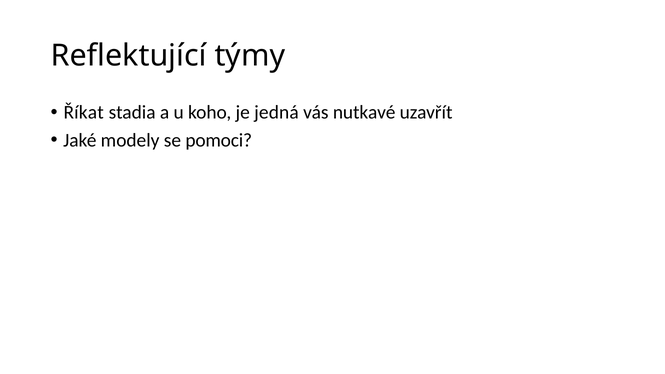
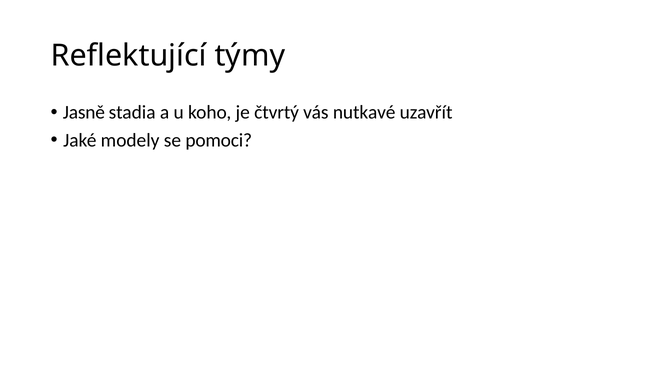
Říkat: Říkat -> Jasně (84, 112)
jedná: jedná -> čtvrtý (277, 112)
